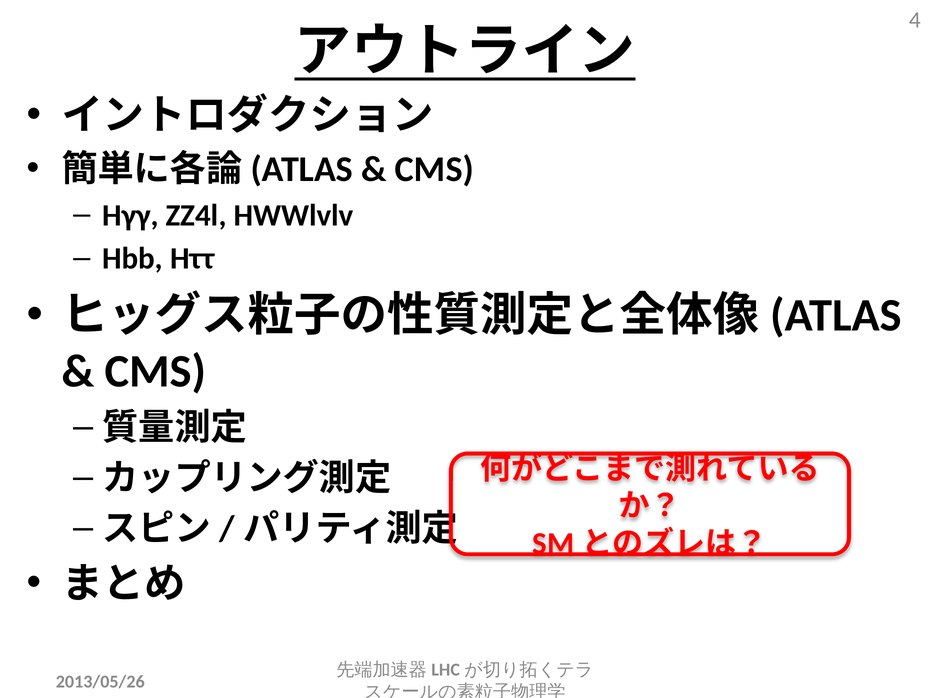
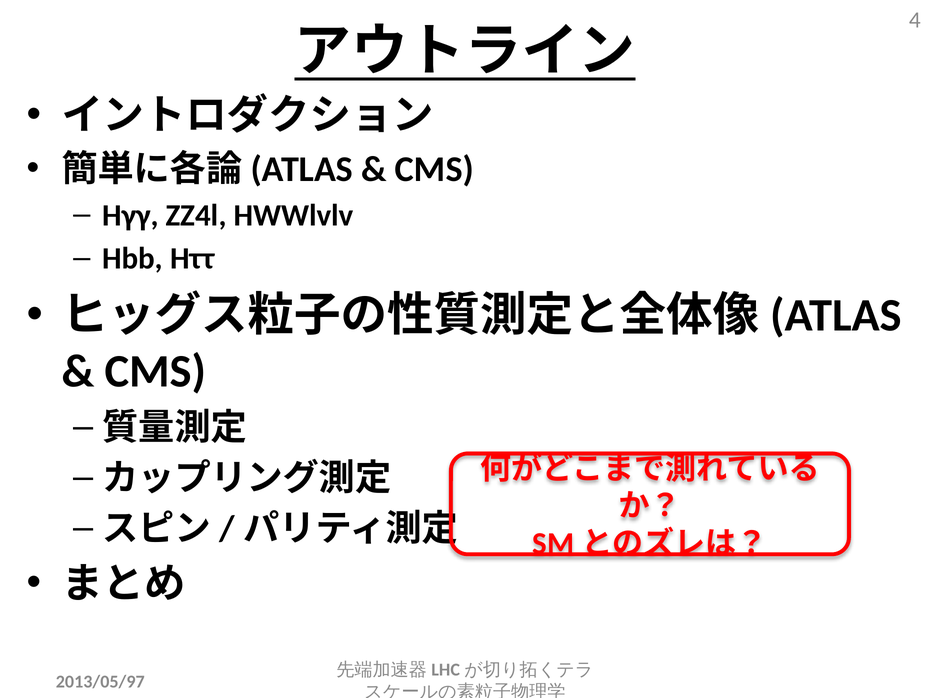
2013/05/26: 2013/05/26 -> 2013/05/97 (100, 681)
